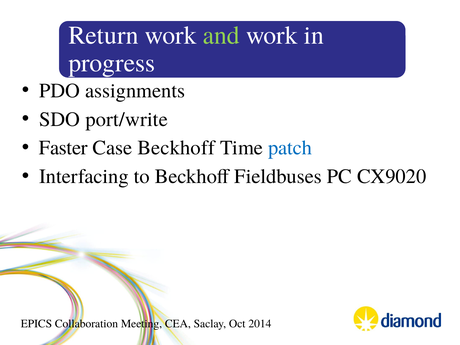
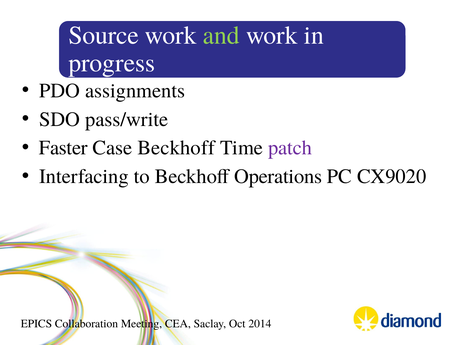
Return: Return -> Source (104, 35)
port/write: port/write -> pass/write (127, 119)
patch colour: blue -> purple (290, 148)
Fieldbuses: Fieldbuses -> Operations (278, 177)
